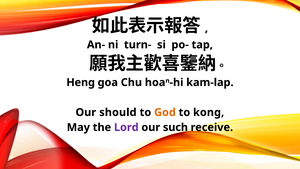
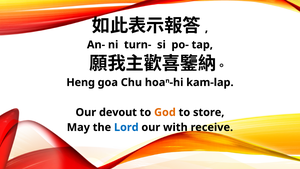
should: should -> devout (118, 112)
kong: kong -> store (209, 112)
Lord colour: purple -> blue (126, 127)
such: such -> with (175, 127)
